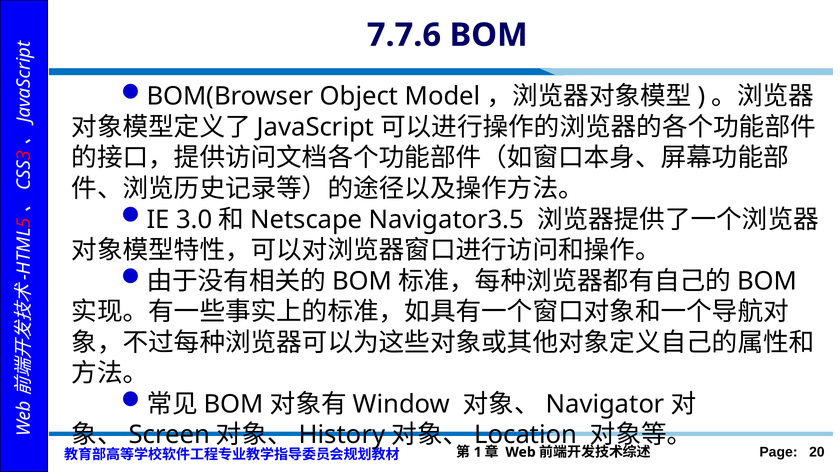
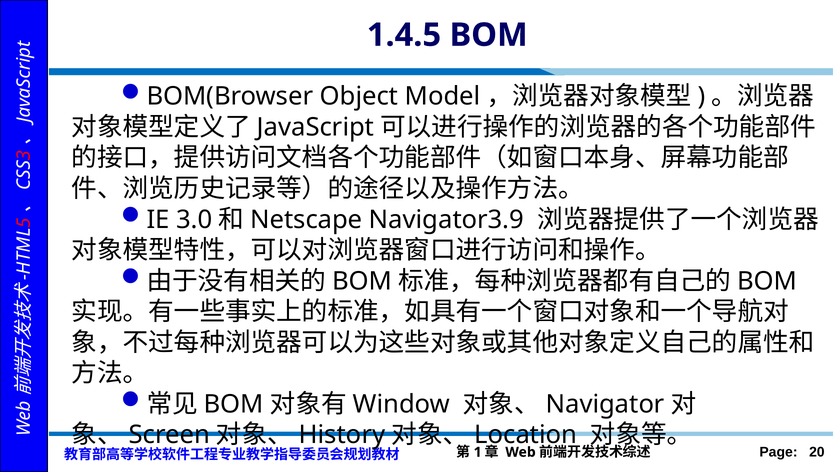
7.7.6: 7.7.6 -> 1.4.5 (404, 35)
Navigator3.5: Navigator3.5 -> Navigator3.9 (446, 220)
